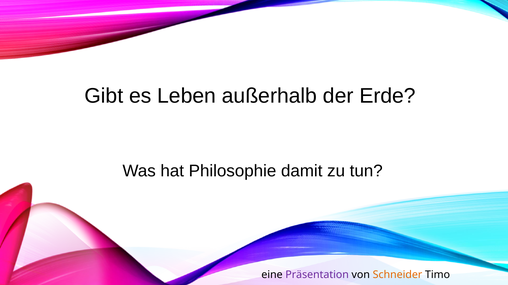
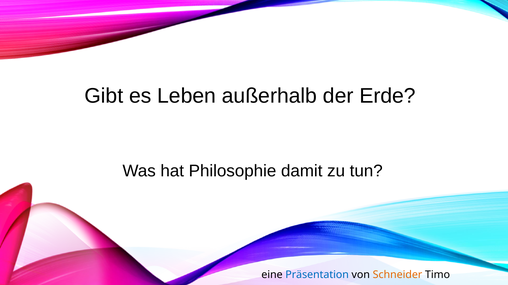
Präsentation colour: purple -> blue (317, 276)
